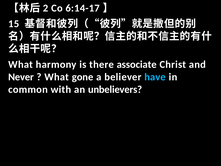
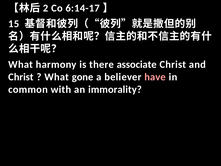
Never: Never -> Christ (21, 77)
have colour: light blue -> pink (155, 77)
unbelievers: unbelievers -> immorality (115, 89)
